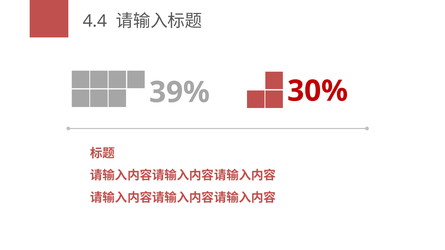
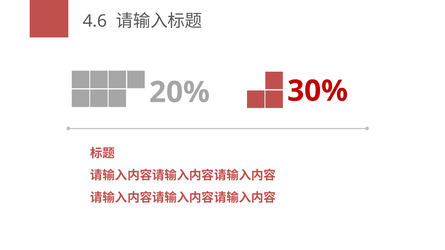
4.4: 4.4 -> 4.6 (95, 21)
39%: 39% -> 20% (179, 92)
